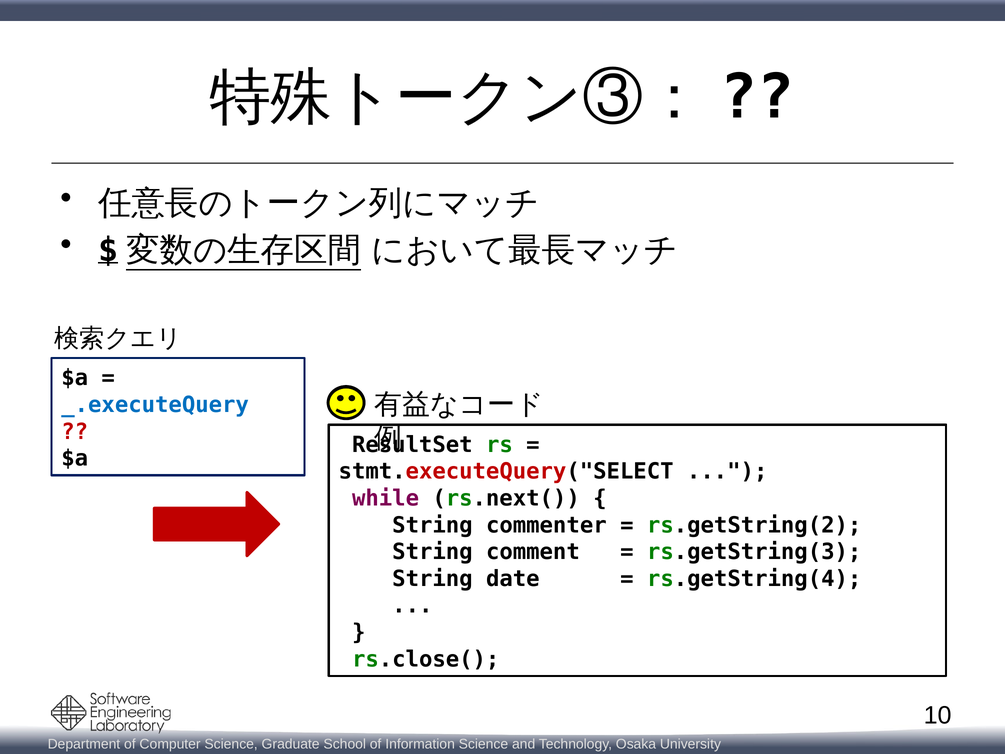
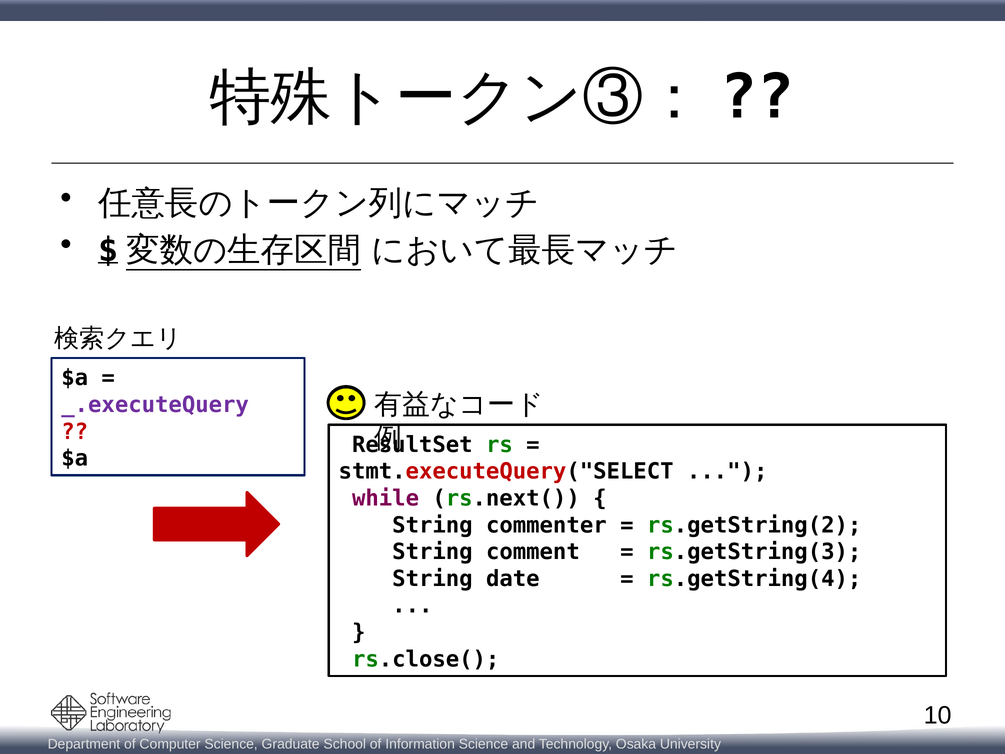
_.executeQuery colour: blue -> purple (155, 405)
